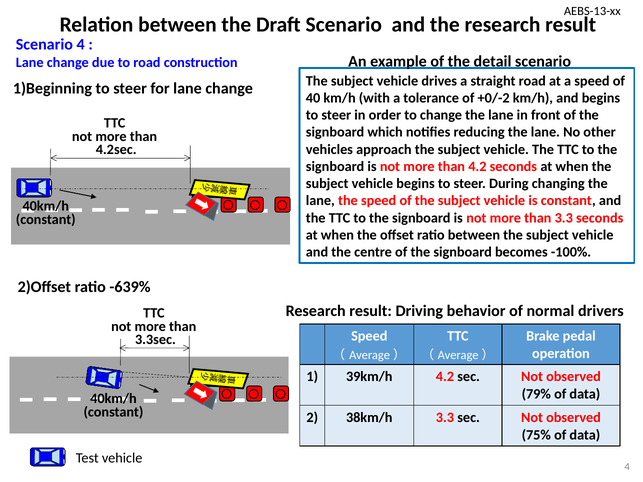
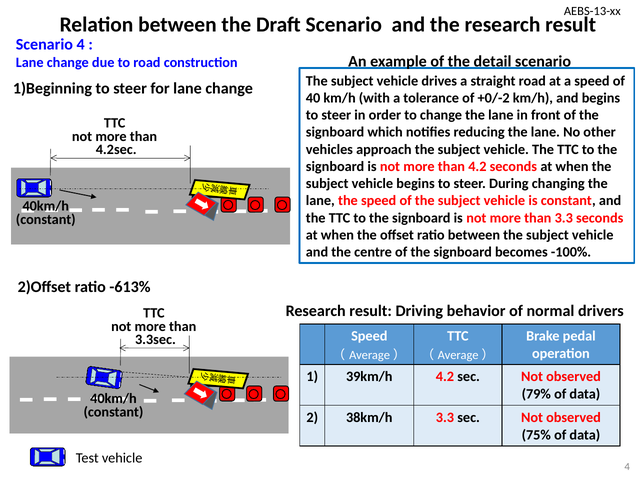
-639%: -639% -> -613% (130, 287)
